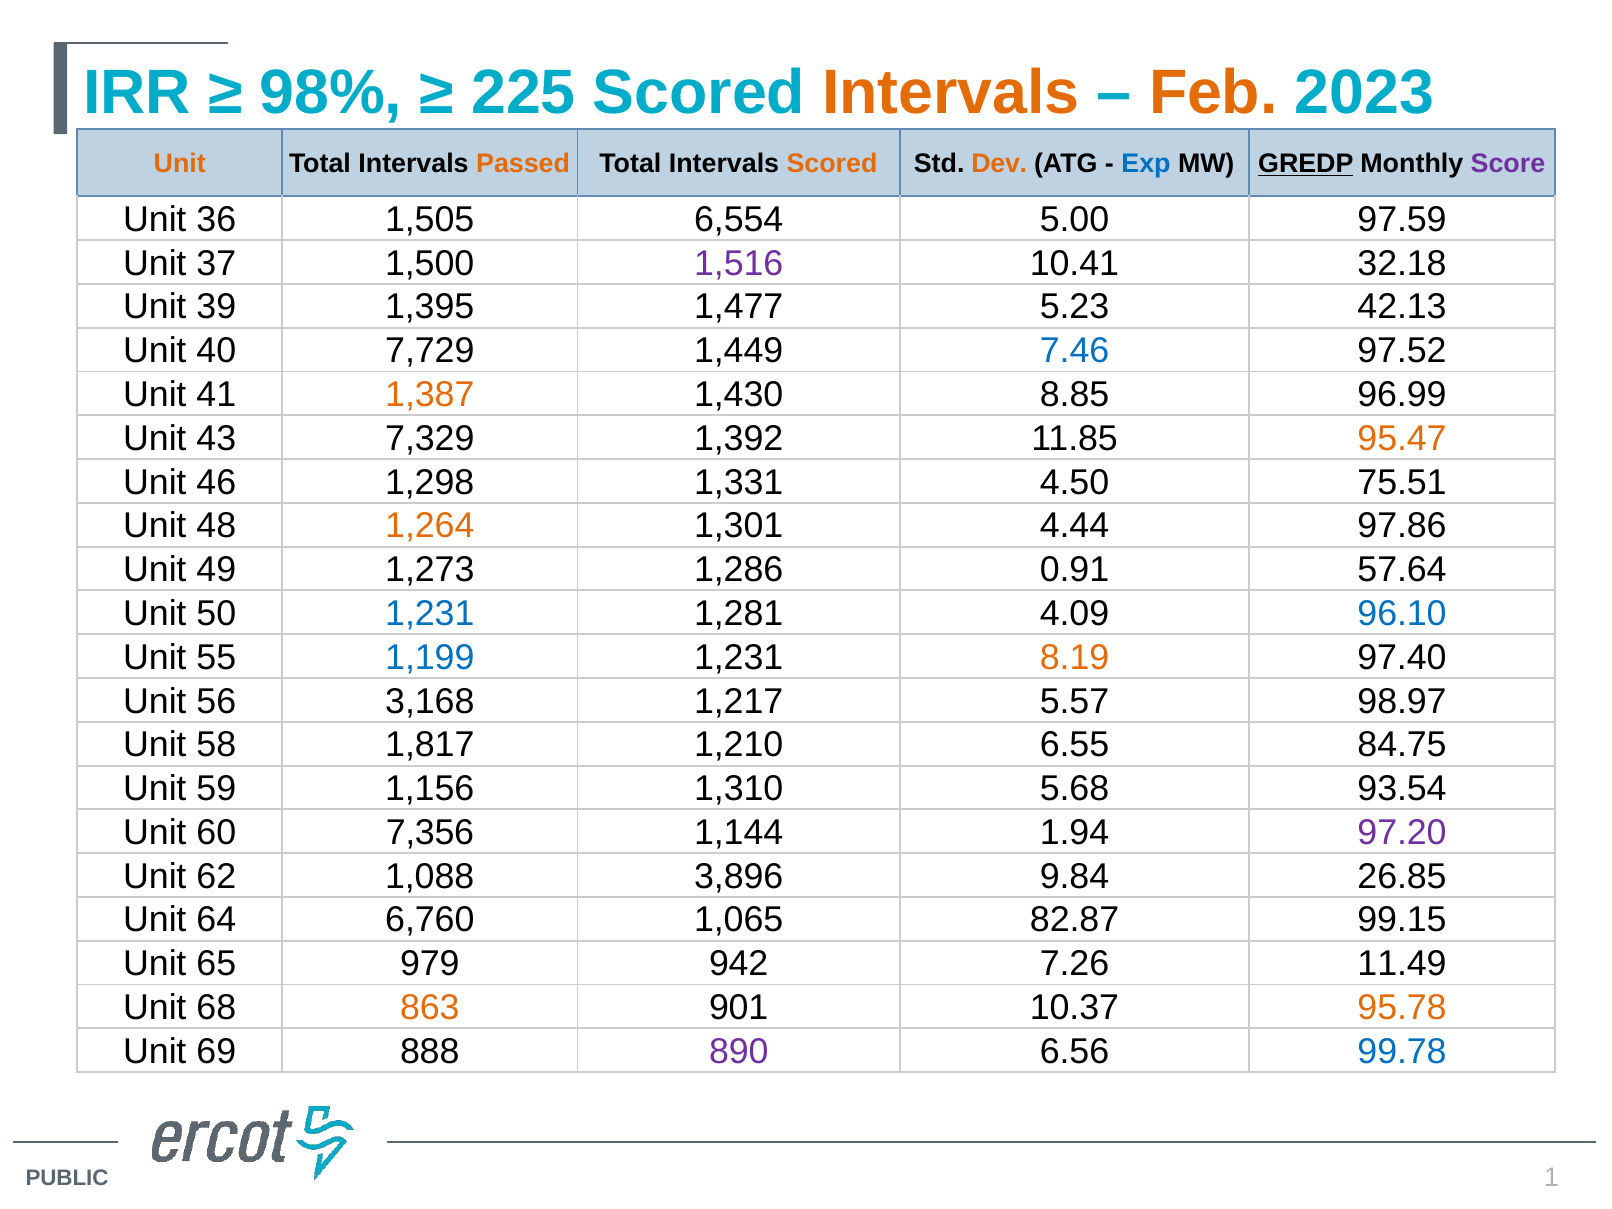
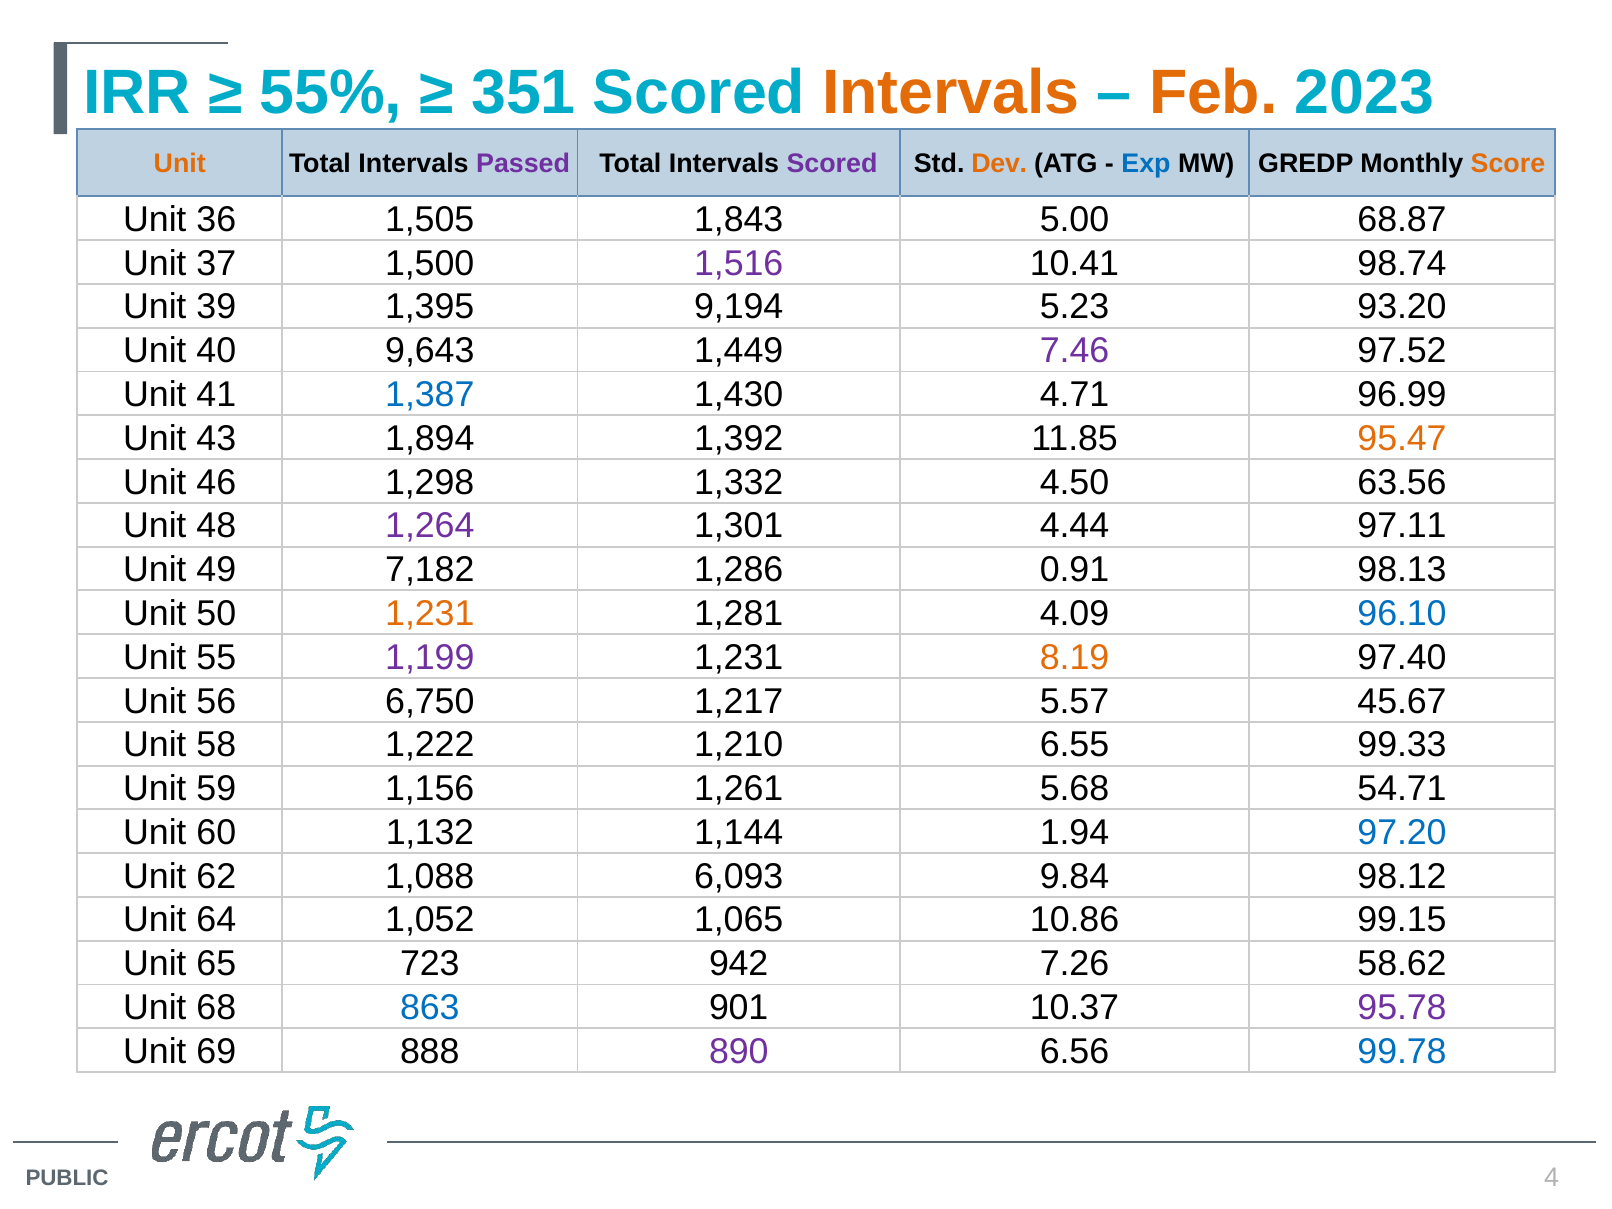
98%: 98% -> 55% (331, 93)
225: 225 -> 351 (524, 93)
Passed colour: orange -> purple (523, 164)
Scored colour: orange -> purple (832, 164)
GREDP underline: present -> none (1306, 164)
Score colour: purple -> orange (1508, 164)
6,554: 6,554 -> 1,843 (739, 220)
97.59: 97.59 -> 68.87 (1402, 220)
32.18: 32.18 -> 98.74 (1402, 263)
1,477: 1,477 -> 9,194 (739, 307)
42.13: 42.13 -> 93.20 (1402, 307)
7,729: 7,729 -> 9,643 (430, 351)
7.46 colour: blue -> purple (1075, 351)
1,387 colour: orange -> blue (430, 395)
8.85: 8.85 -> 4.71 (1075, 395)
7,329: 7,329 -> 1,894 (430, 438)
1,331: 1,331 -> 1,332 (739, 482)
75.51: 75.51 -> 63.56 (1402, 482)
1,264 colour: orange -> purple (430, 526)
97.86: 97.86 -> 97.11 (1402, 526)
1,273: 1,273 -> 7,182 (430, 570)
57.64: 57.64 -> 98.13 (1402, 570)
1,231 colour: blue -> orange (430, 614)
1,199 colour: blue -> purple (430, 657)
3,168: 3,168 -> 6,750 (430, 701)
98.97: 98.97 -> 45.67 (1402, 701)
1,817: 1,817 -> 1,222 (430, 745)
84.75: 84.75 -> 99.33 (1402, 745)
1,310: 1,310 -> 1,261 (739, 789)
93.54: 93.54 -> 54.71 (1402, 789)
7,356: 7,356 -> 1,132 (430, 833)
97.20 colour: purple -> blue (1402, 833)
3,896: 3,896 -> 6,093 (739, 876)
26.85: 26.85 -> 98.12 (1402, 876)
6,760: 6,760 -> 1,052 (430, 920)
82.87: 82.87 -> 10.86 (1075, 920)
979: 979 -> 723 (430, 964)
11.49: 11.49 -> 58.62 (1402, 964)
863 colour: orange -> blue (430, 1008)
95.78 colour: orange -> purple (1402, 1008)
1: 1 -> 4 (1552, 1177)
